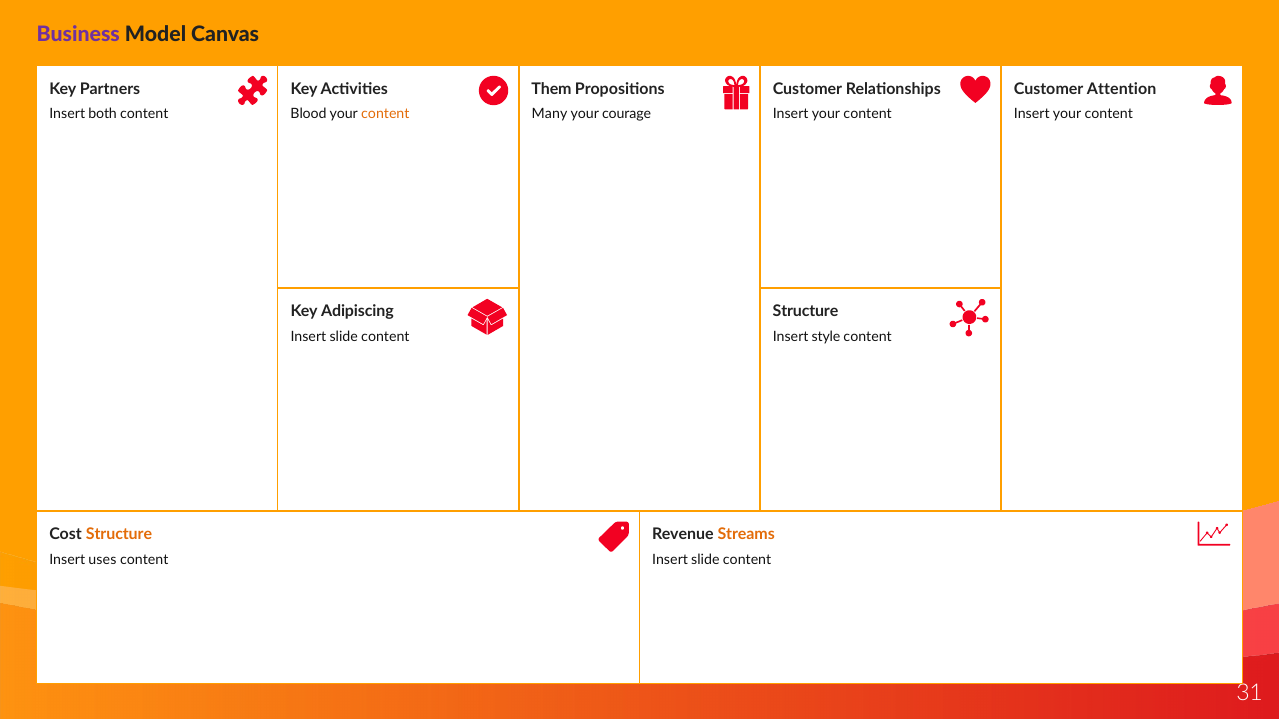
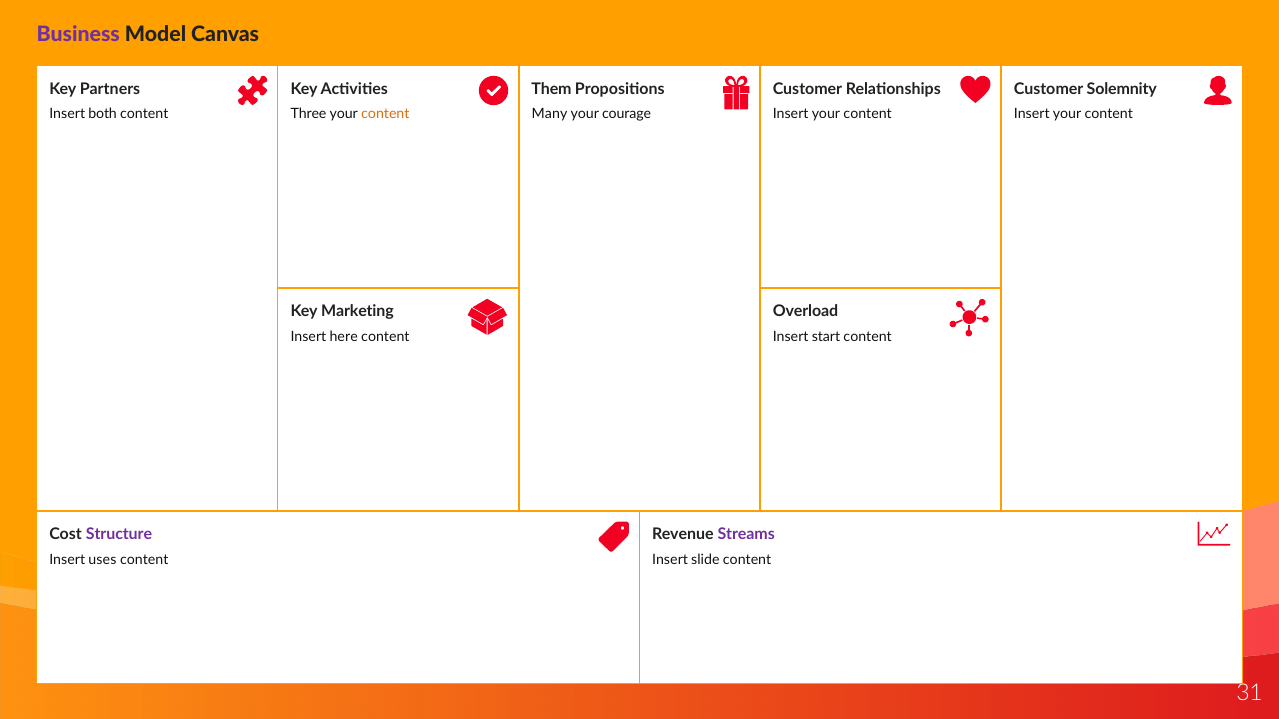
Attention: Attention -> Solemnity (1122, 89)
Blood: Blood -> Three (308, 114)
Adipiscing: Adipiscing -> Marketing (357, 312)
Structure: Structure -> Overload (805, 312)
slide: slide -> here (344, 337)
style: style -> start (826, 337)
Structure colour: orange -> purple (119, 535)
Streams colour: orange -> purple (746, 535)
